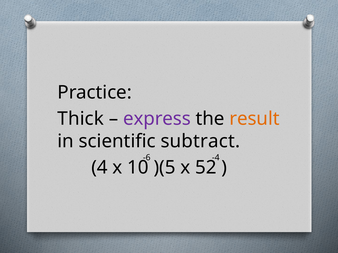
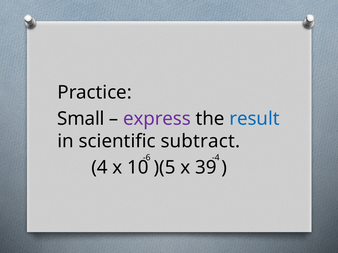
Thick: Thick -> Small (81, 119)
result colour: orange -> blue (254, 119)
52: 52 -> 39 (206, 168)
